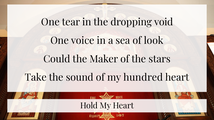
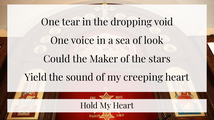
Take: Take -> Yield (36, 78)
hundred: hundred -> creeping (143, 78)
